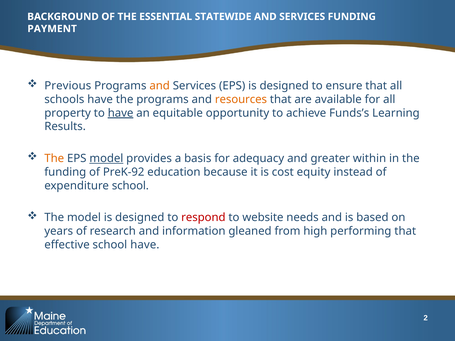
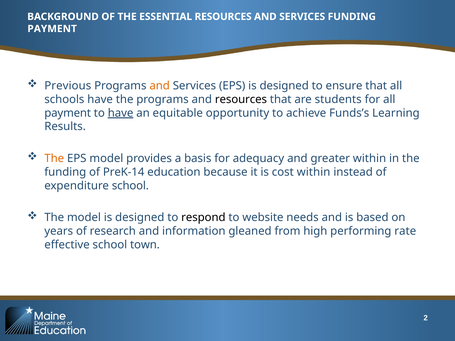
ESSENTIAL STATEWIDE: STATEWIDE -> RESOURCES (223, 17)
resources colour: orange -> black (241, 99)
available: available -> students (338, 99)
property: property -> payment (68, 113)
model underline: present -> none (106, 159)
PreK-92: PreK-92 -> PreK-14 (124, 172)
cost equity: equity -> within (314, 172)
respond colour: red -> black (203, 218)
performing that: that -> rate (405, 231)
school have: have -> town (145, 245)
